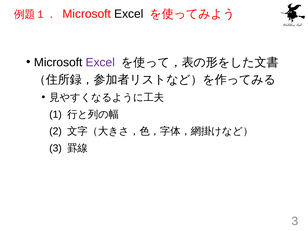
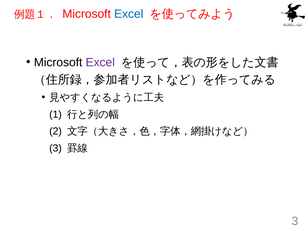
Excel colour: black -> blue (129, 14)
